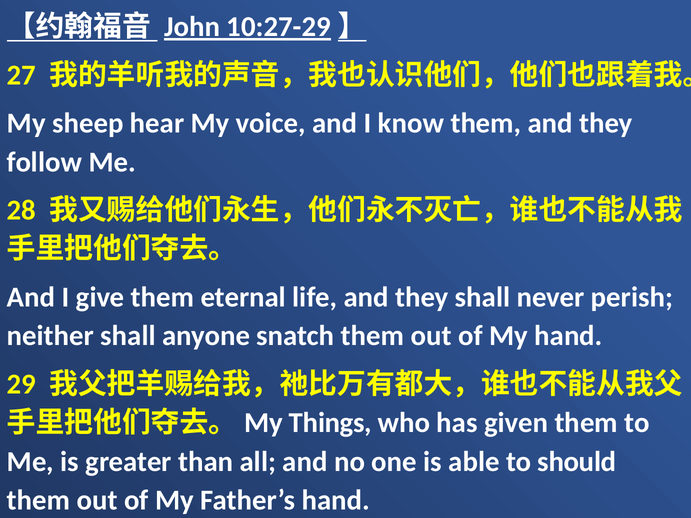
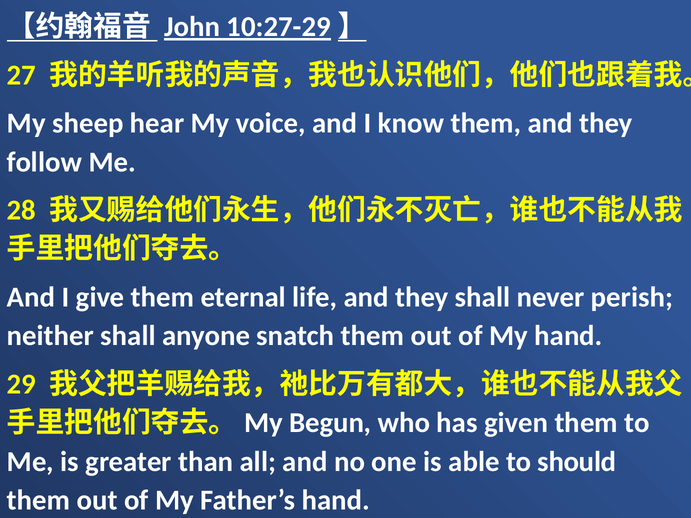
Things: Things -> Begun (330, 423)
